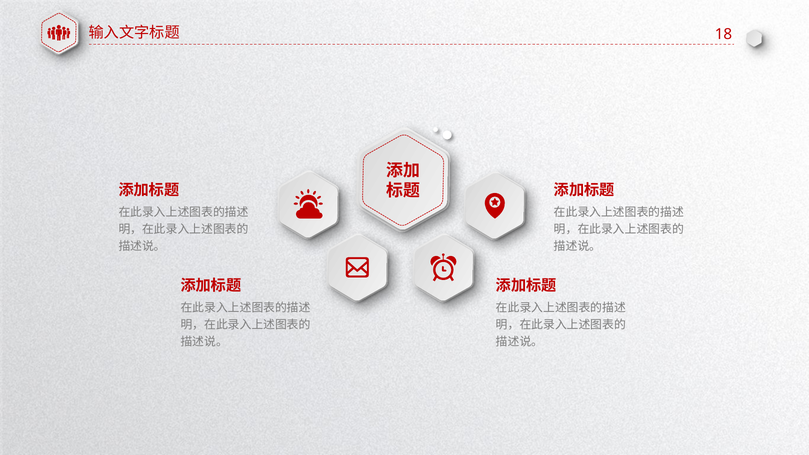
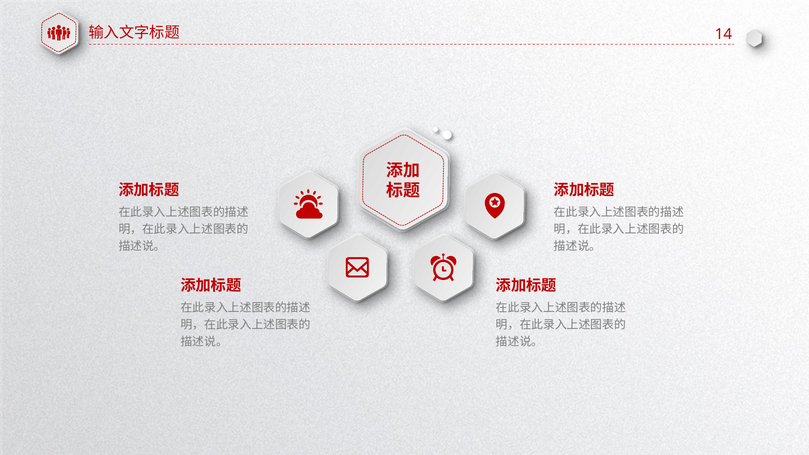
18: 18 -> 14 (723, 34)
